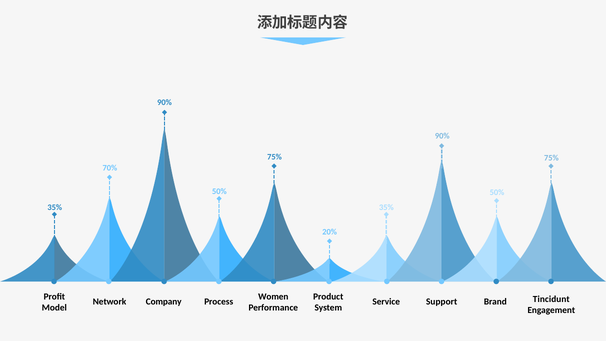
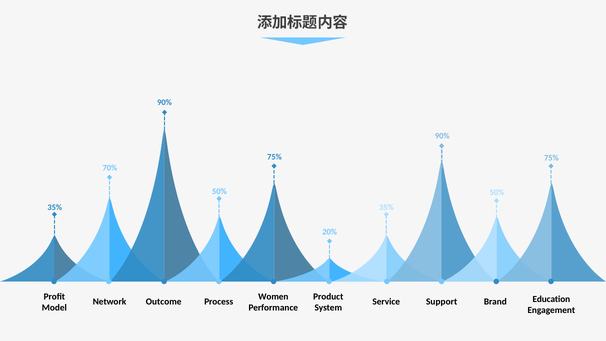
Company: Company -> Outcome (164, 302)
Tincidunt: Tincidunt -> Education (551, 299)
